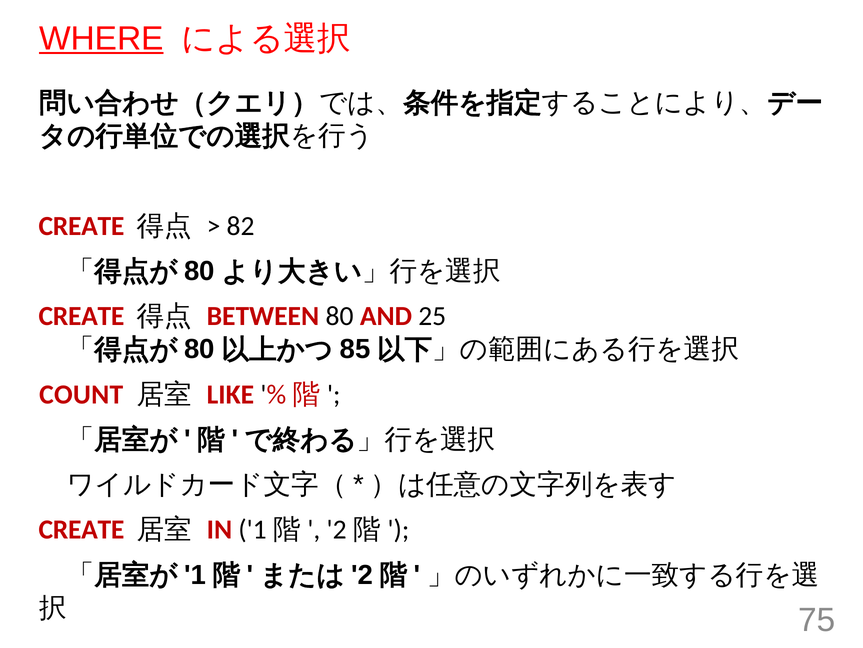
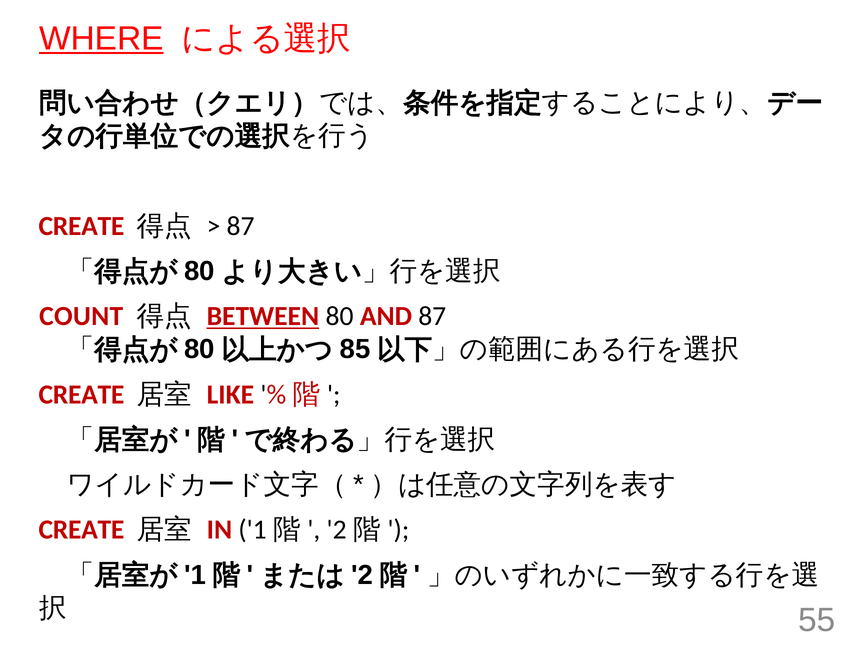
82: 82 -> 87 (241, 226)
CREATE: CREATE -> COUNT (81, 316)
BETWEEN underline: none -> present (263, 316)
AND 25: 25 -> 87 (432, 316)
COUNT: COUNT -> CREATE (81, 394)
75: 75 -> 55 (817, 619)
